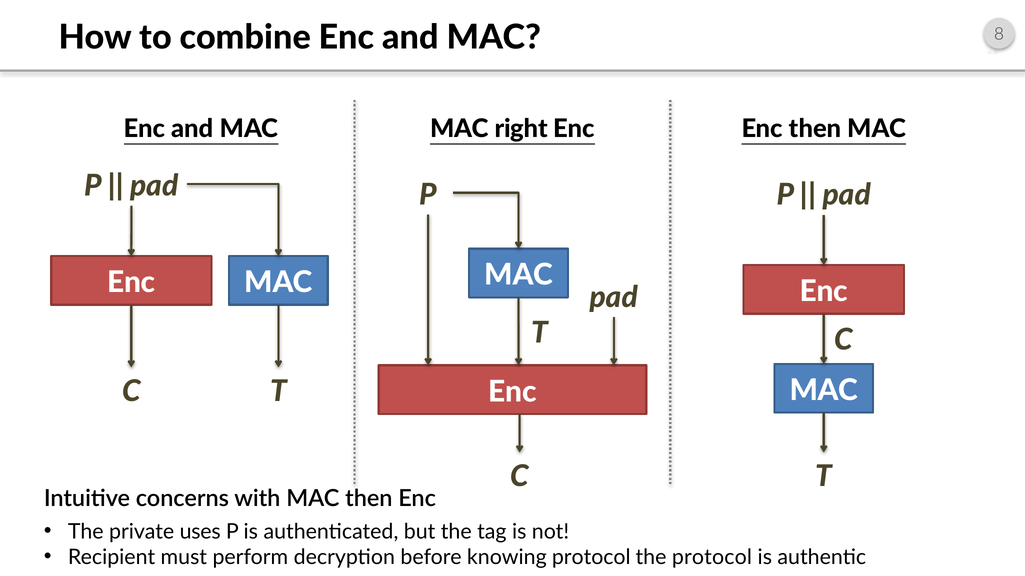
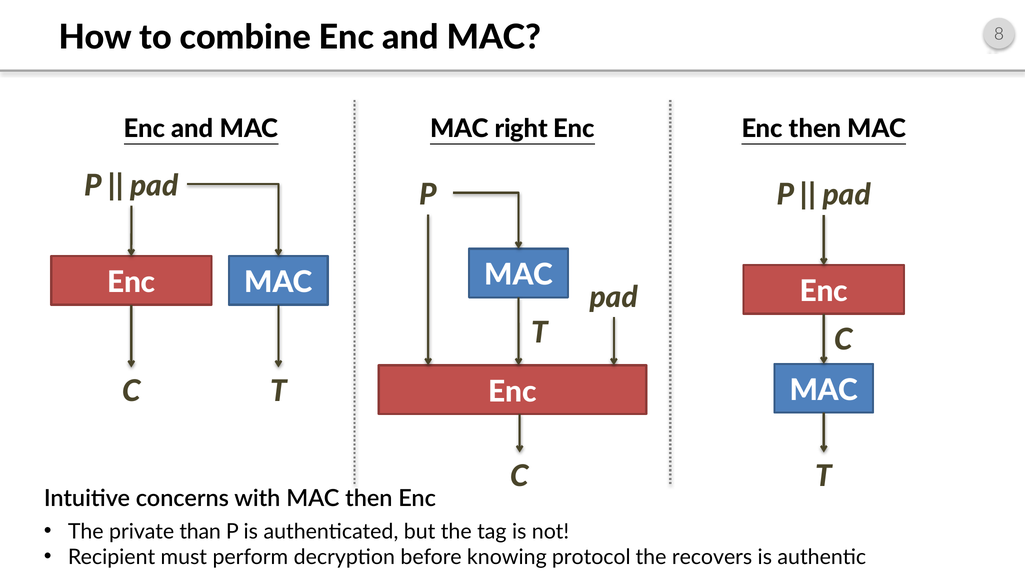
uses: uses -> than (200, 532)
the protocol: protocol -> recovers (712, 558)
